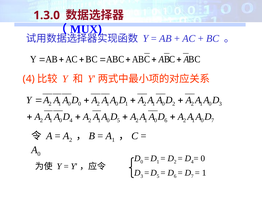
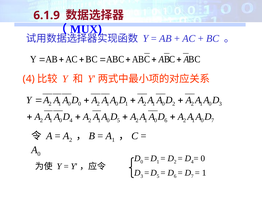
1.3.0: 1.3.0 -> 6.1.9 (47, 15)
